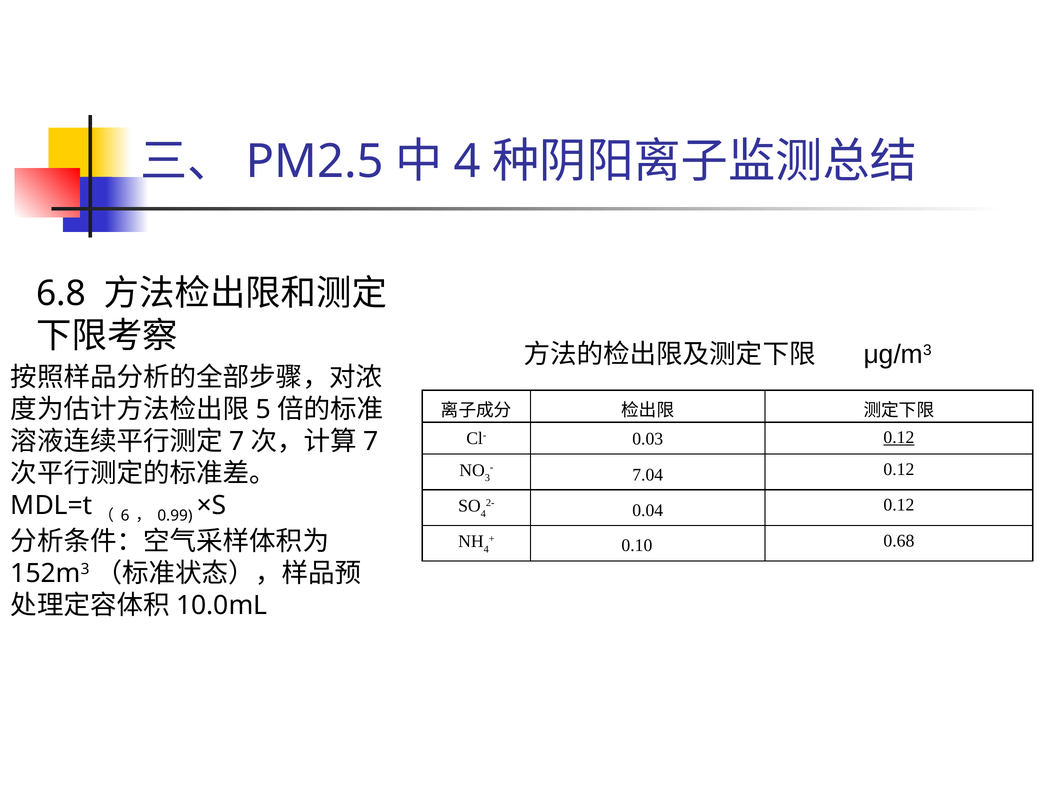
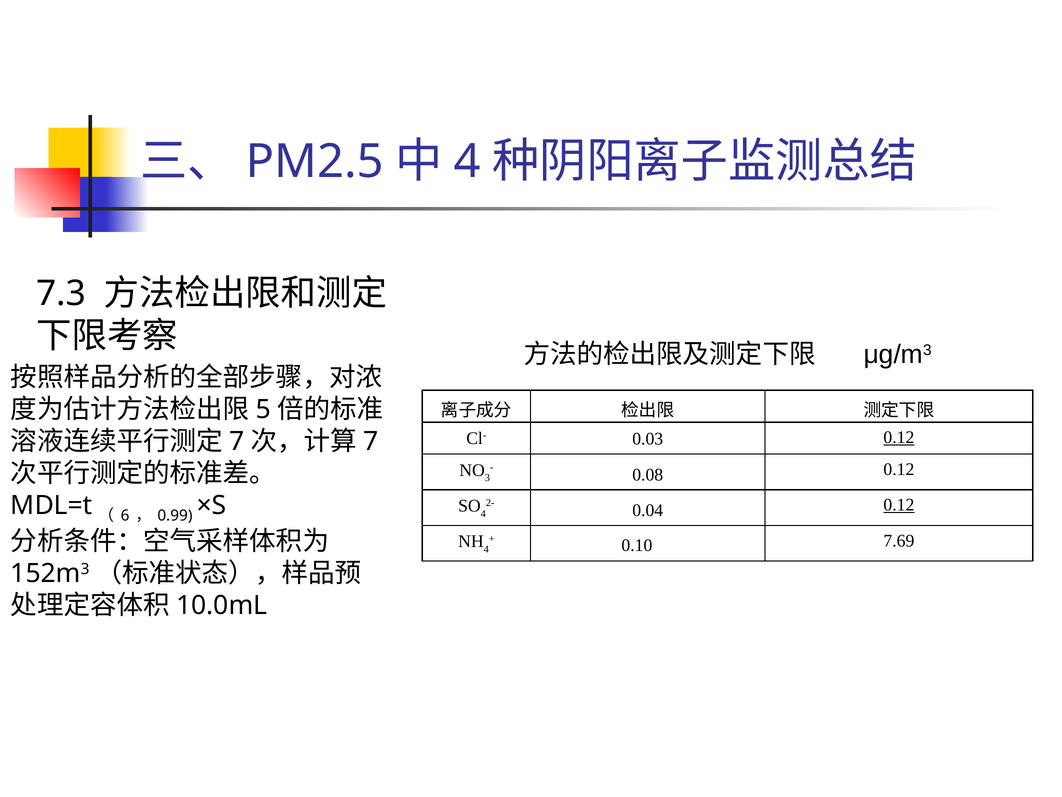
6.8: 6.8 -> 7.3 (61, 293)
7.04: 7.04 -> 0.08 (648, 474)
0.12 underline: none -> present (899, 505)
0.68: 0.68 -> 7.69 (899, 540)
